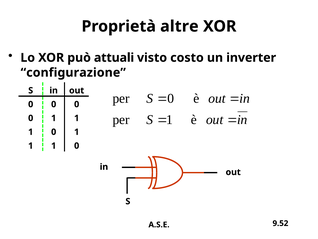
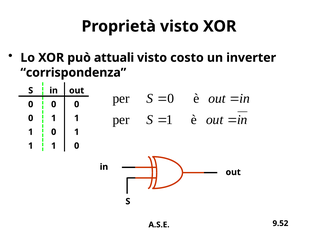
Proprietà altre: altre -> visto (179, 26)
configurazione: configurazione -> corrispondenza (73, 72)
